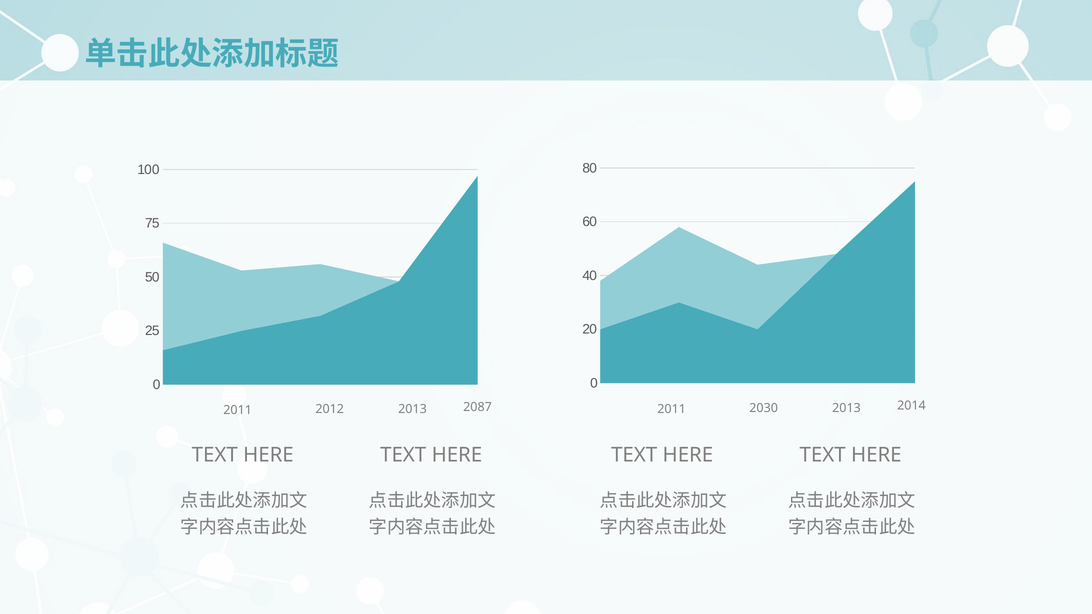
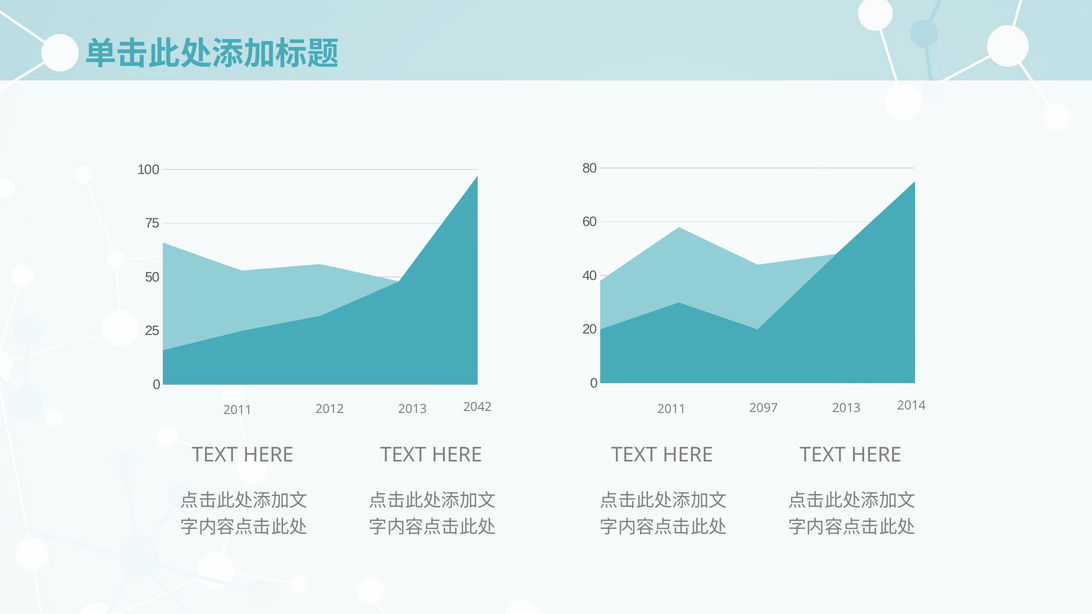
2087: 2087 -> 2042 (478, 407)
2030: 2030 -> 2097 (764, 408)
